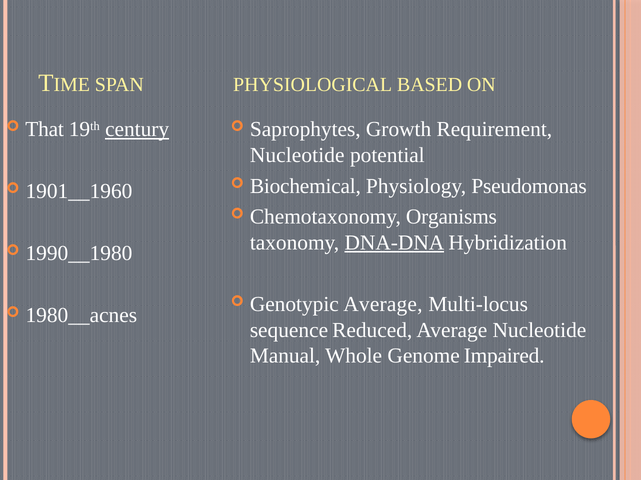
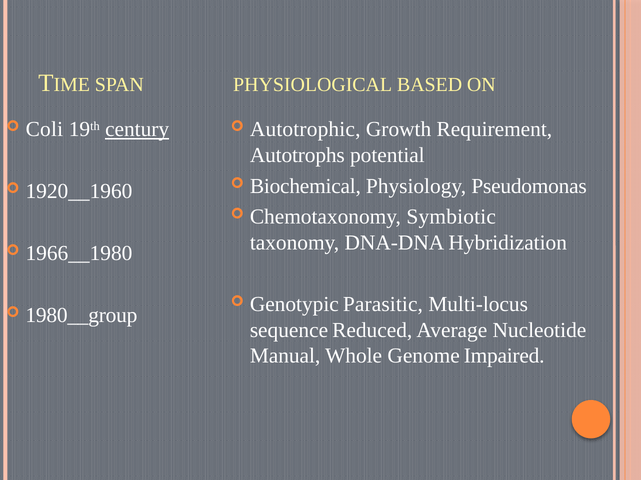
That: That -> Coli (44, 130)
Saprophytes: Saprophytes -> Autotrophic (305, 130)
Nucleotide: Nucleotide -> Autotrophs (297, 155)
1901__1960: 1901__1960 -> 1920__1960 (79, 192)
Organisms: Organisms -> Symbiotic (451, 217)
DNA-DNA underline: present -> none (394, 243)
1990__1980: 1990__1980 -> 1966__1980 (79, 254)
Genotypic Average: Average -> Parasitic (383, 305)
1980__acnes: 1980__acnes -> 1980__group (81, 316)
